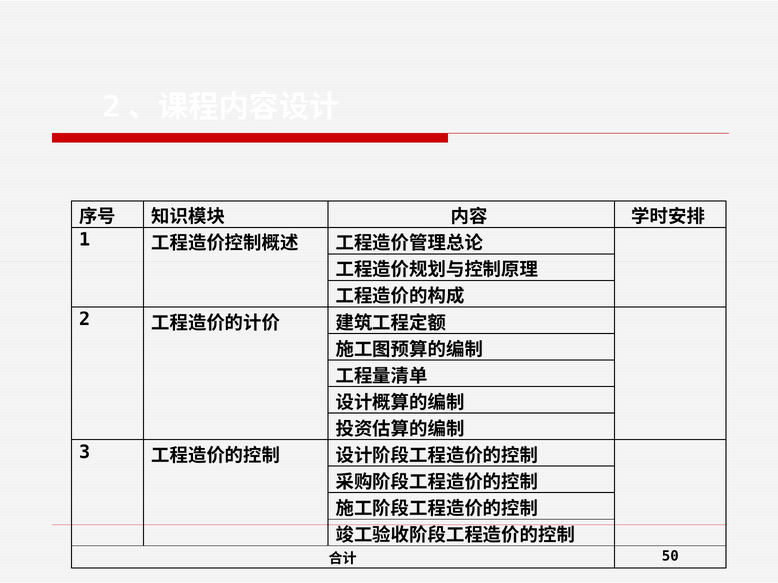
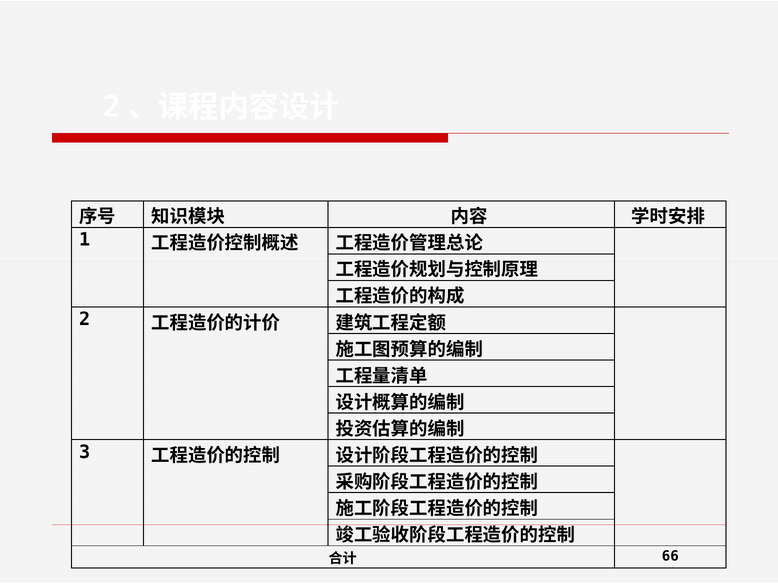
50: 50 -> 66 (670, 557)
